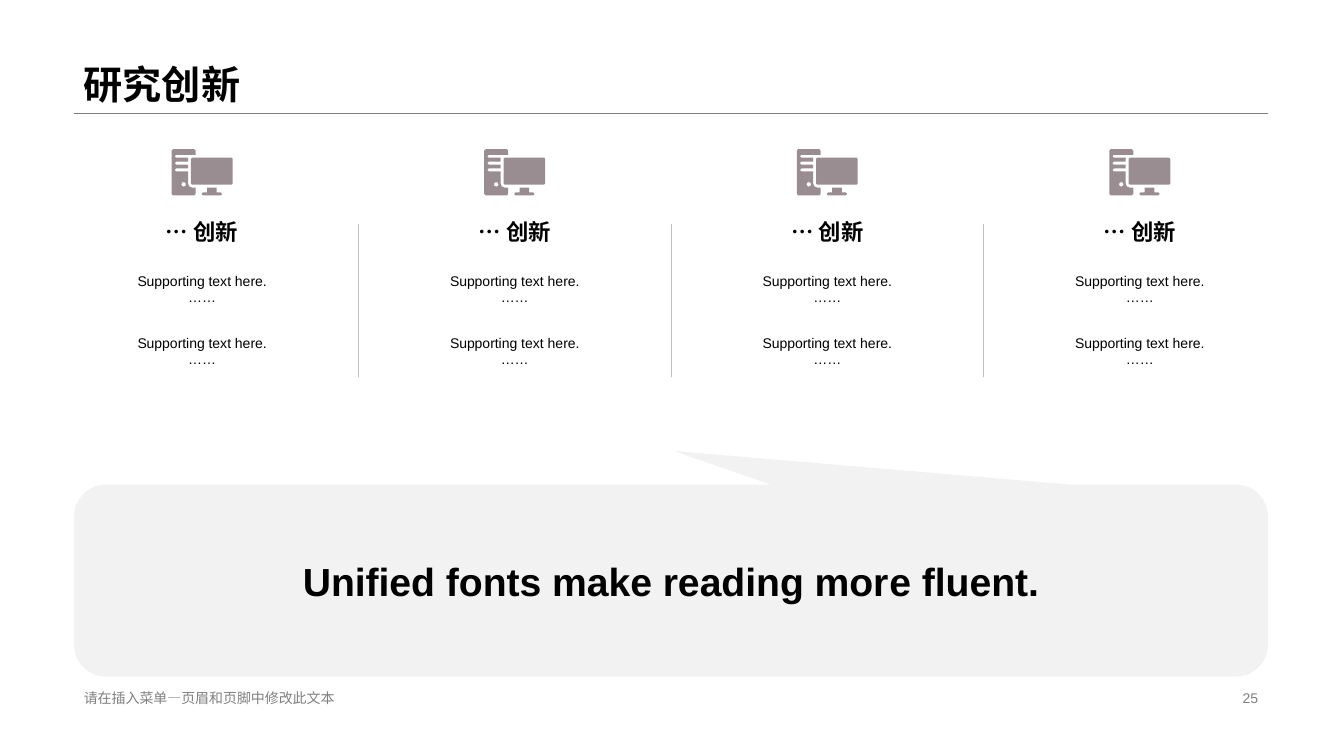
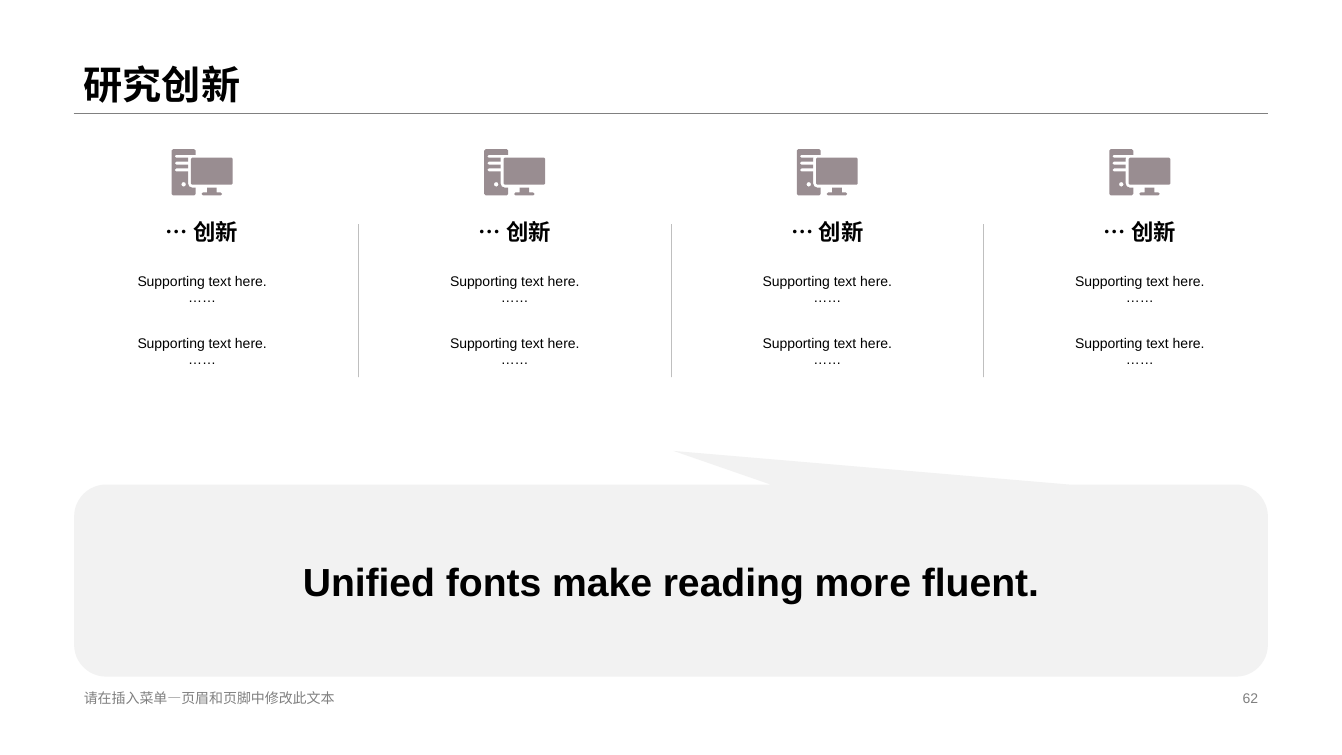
25: 25 -> 62 (1250, 699)
